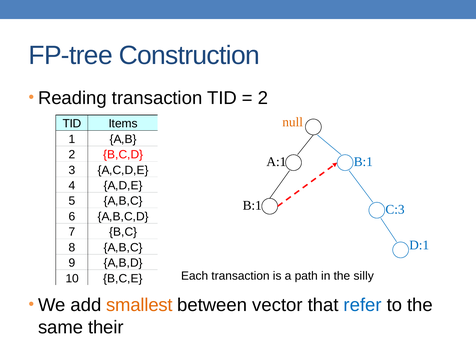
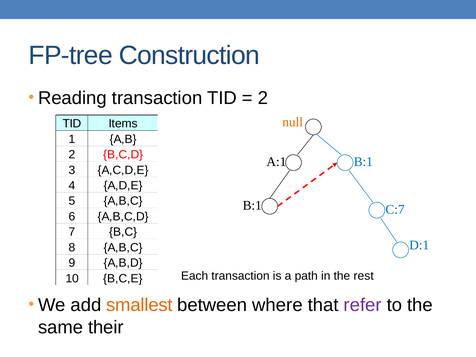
C:3: C:3 -> C:7 (395, 210)
silly: silly -> rest (364, 276)
vector: vector -> where (277, 305)
refer colour: blue -> purple (363, 305)
